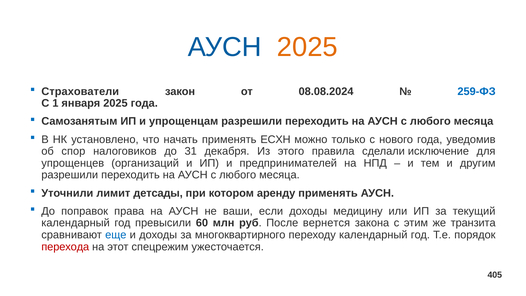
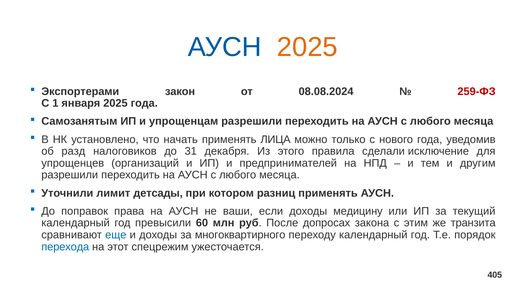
Страхователи: Страхователи -> Экспортерами (80, 91)
259-ФЗ colour: blue -> red (477, 91)
ЕСХН: ЕСХН -> ЛИЦА (275, 139)
спор: спор -> разд (73, 151)
аренду: аренду -> разниц (276, 193)
вернется: вернется -> допросах (327, 223)
перехода colour: red -> blue (65, 247)
